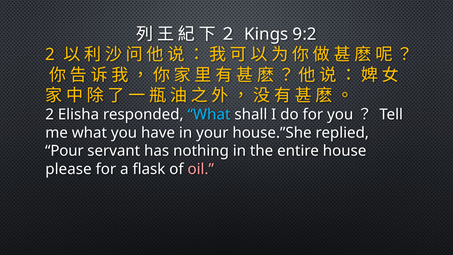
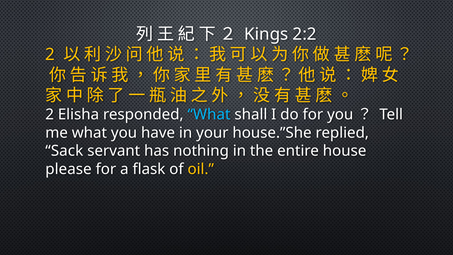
9:2: 9:2 -> 2:2 (305, 34)
Pour: Pour -> Sack (64, 151)
oil colour: pink -> yellow (201, 169)
